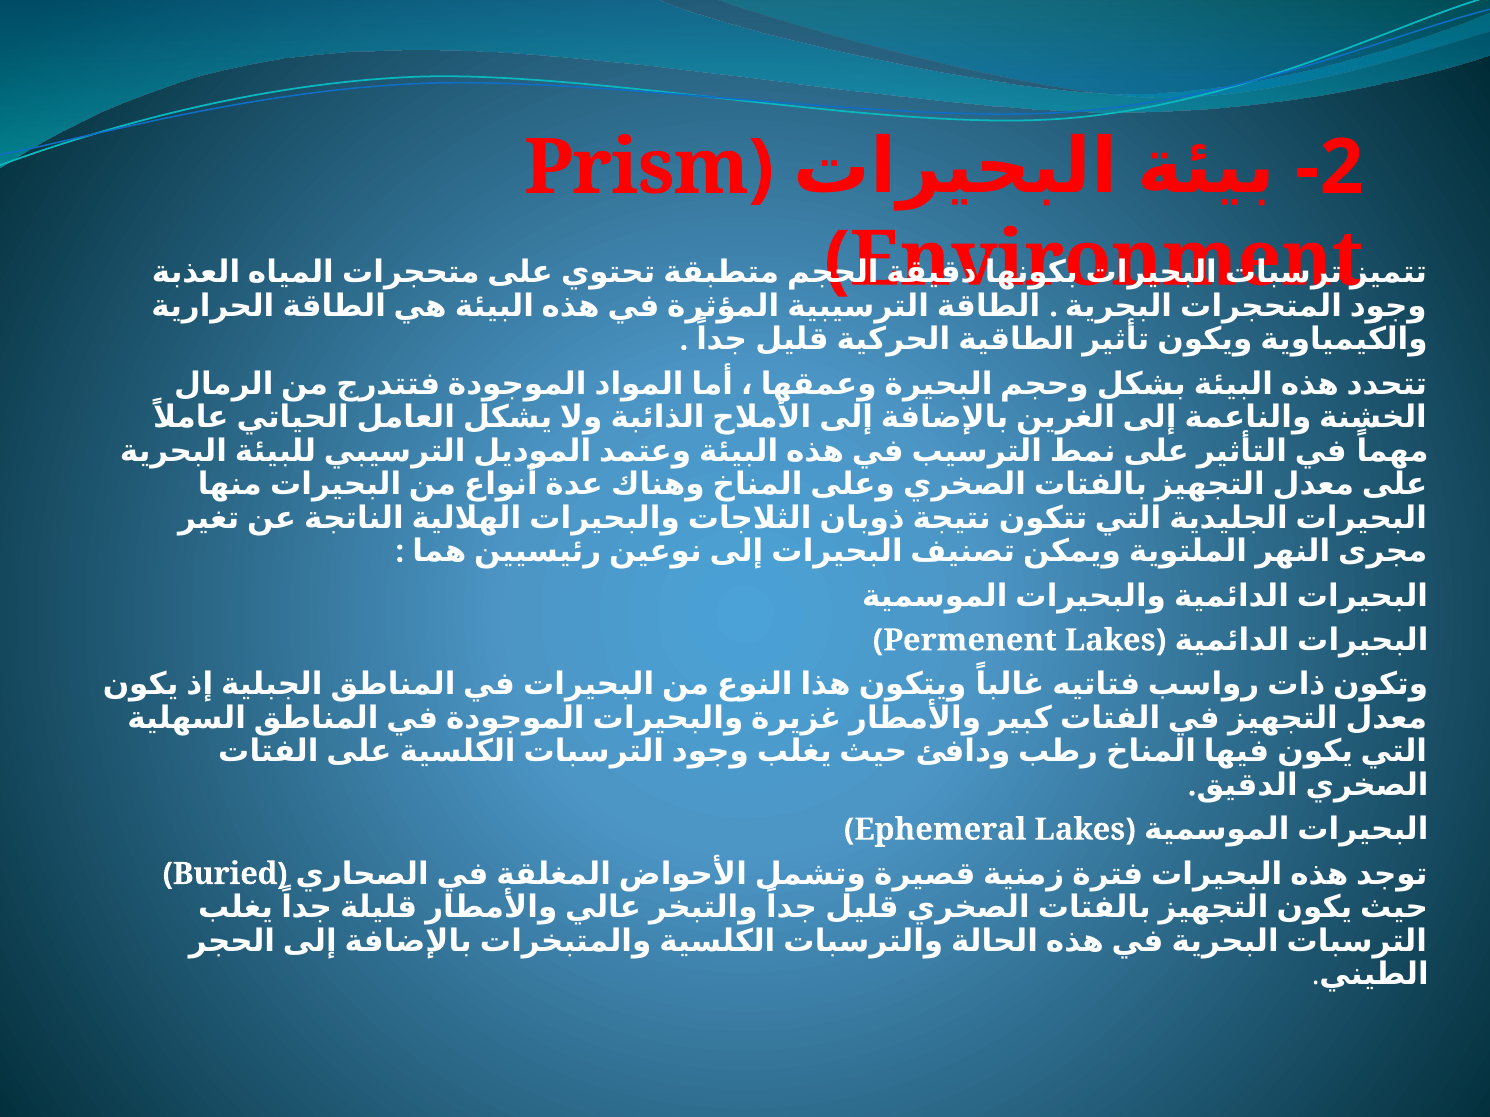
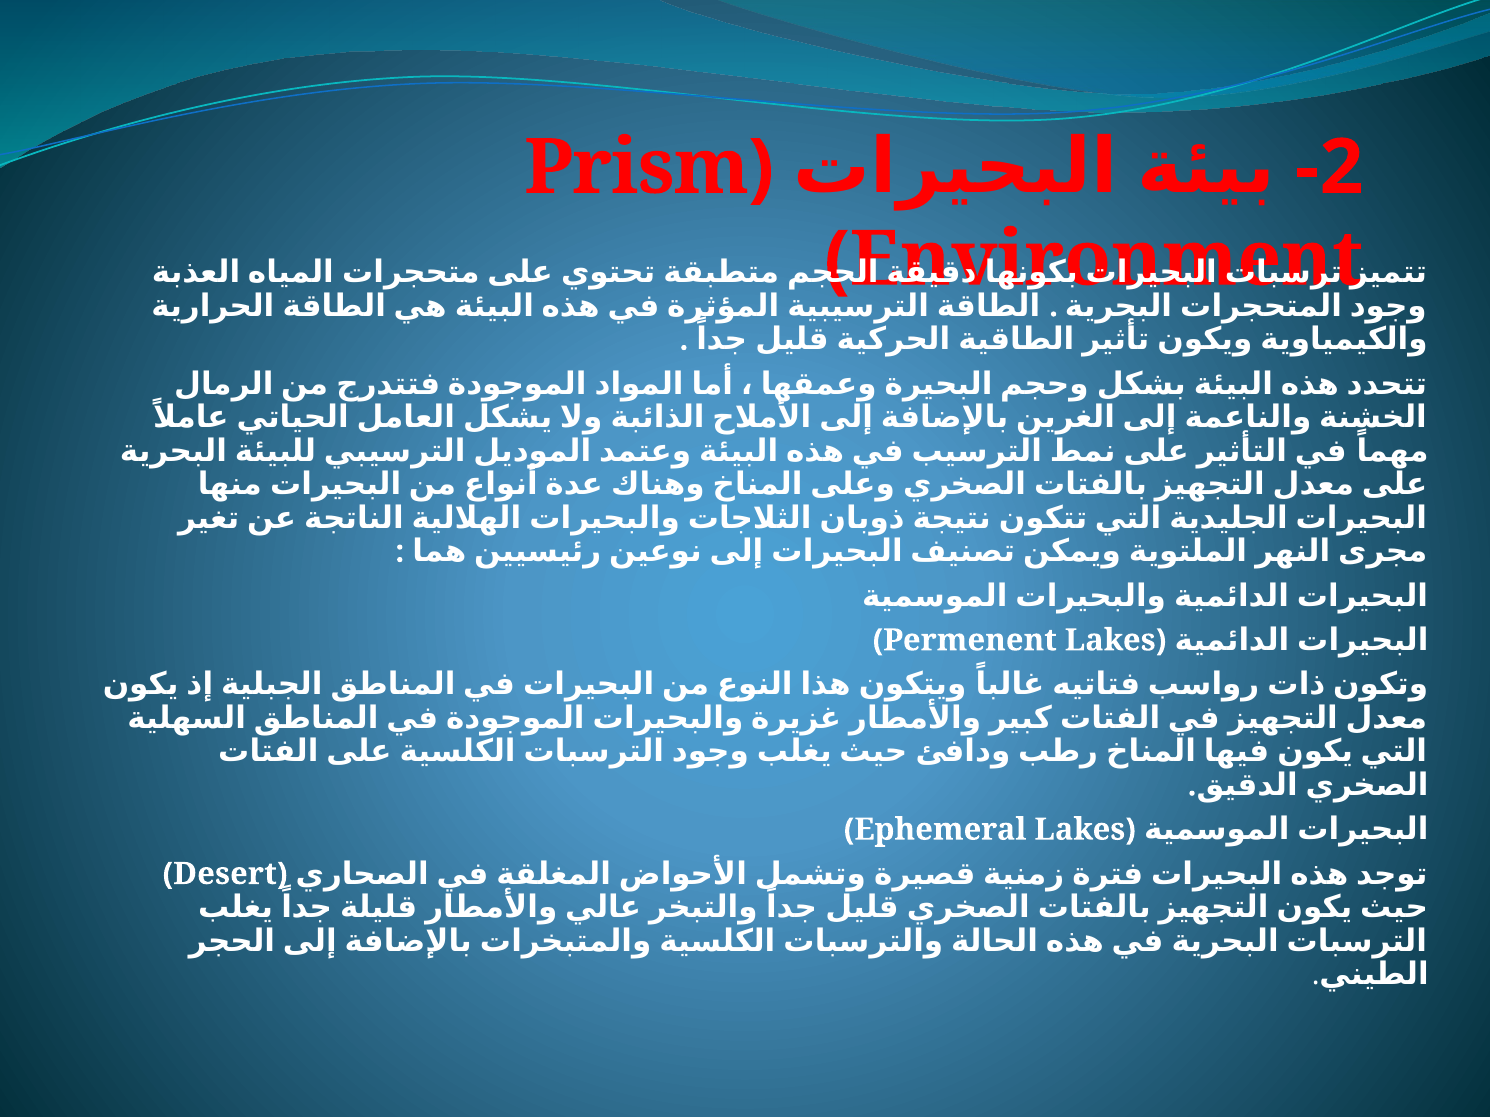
Buried: Buried -> Desert (225, 874)
